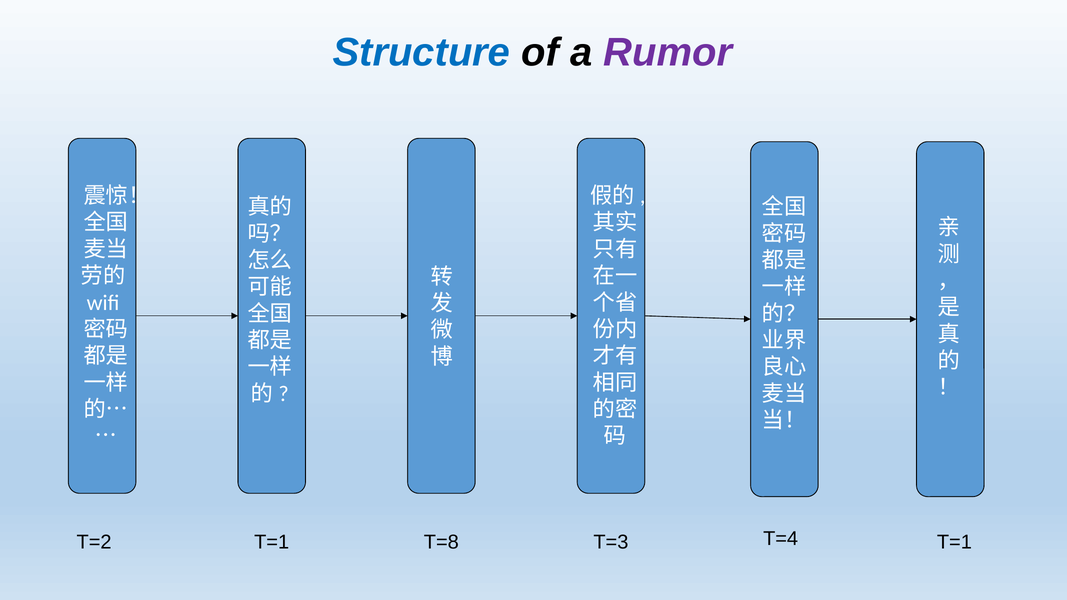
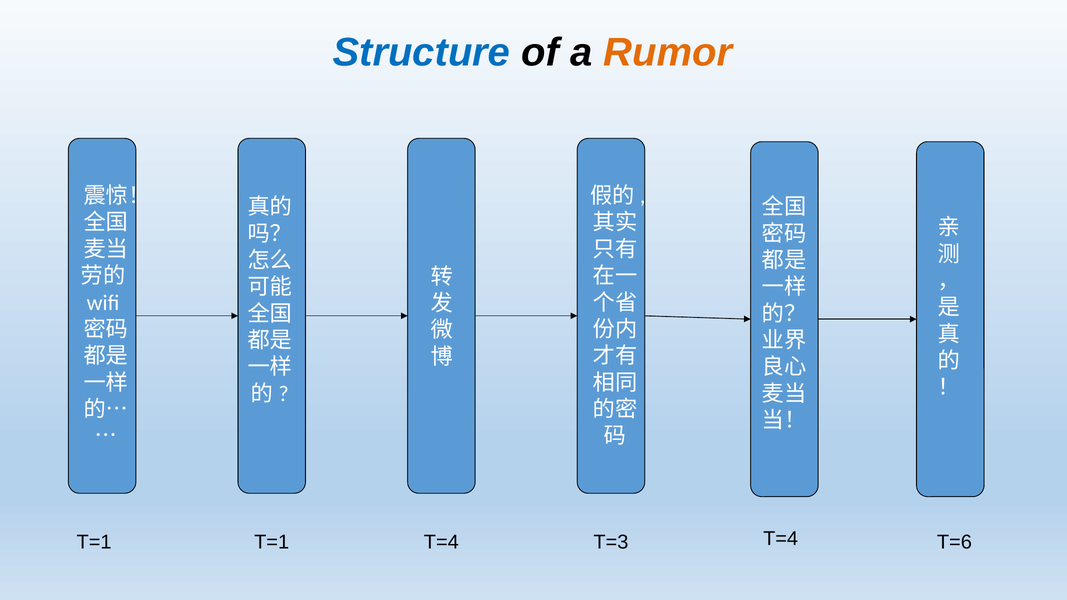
Rumor colour: purple -> orange (668, 52)
T=2: T=2 -> T=1 (94, 542)
T=8: T=8 -> T=4 (441, 542)
T=1 T=1: T=1 -> T=6 (954, 542)
